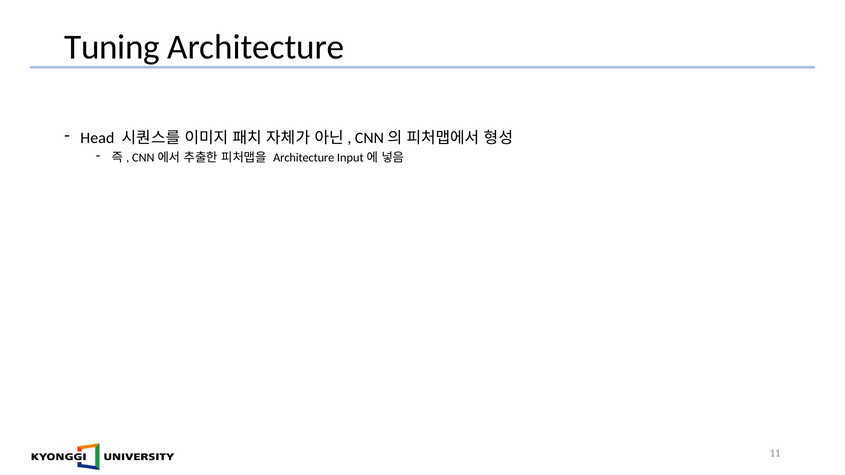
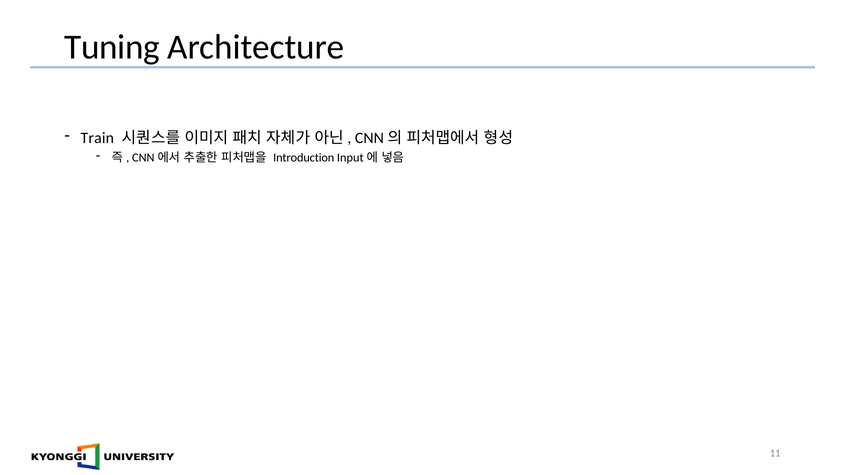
Head: Head -> Train (97, 138)
Architecture: Architecture -> Introduction (304, 158)
